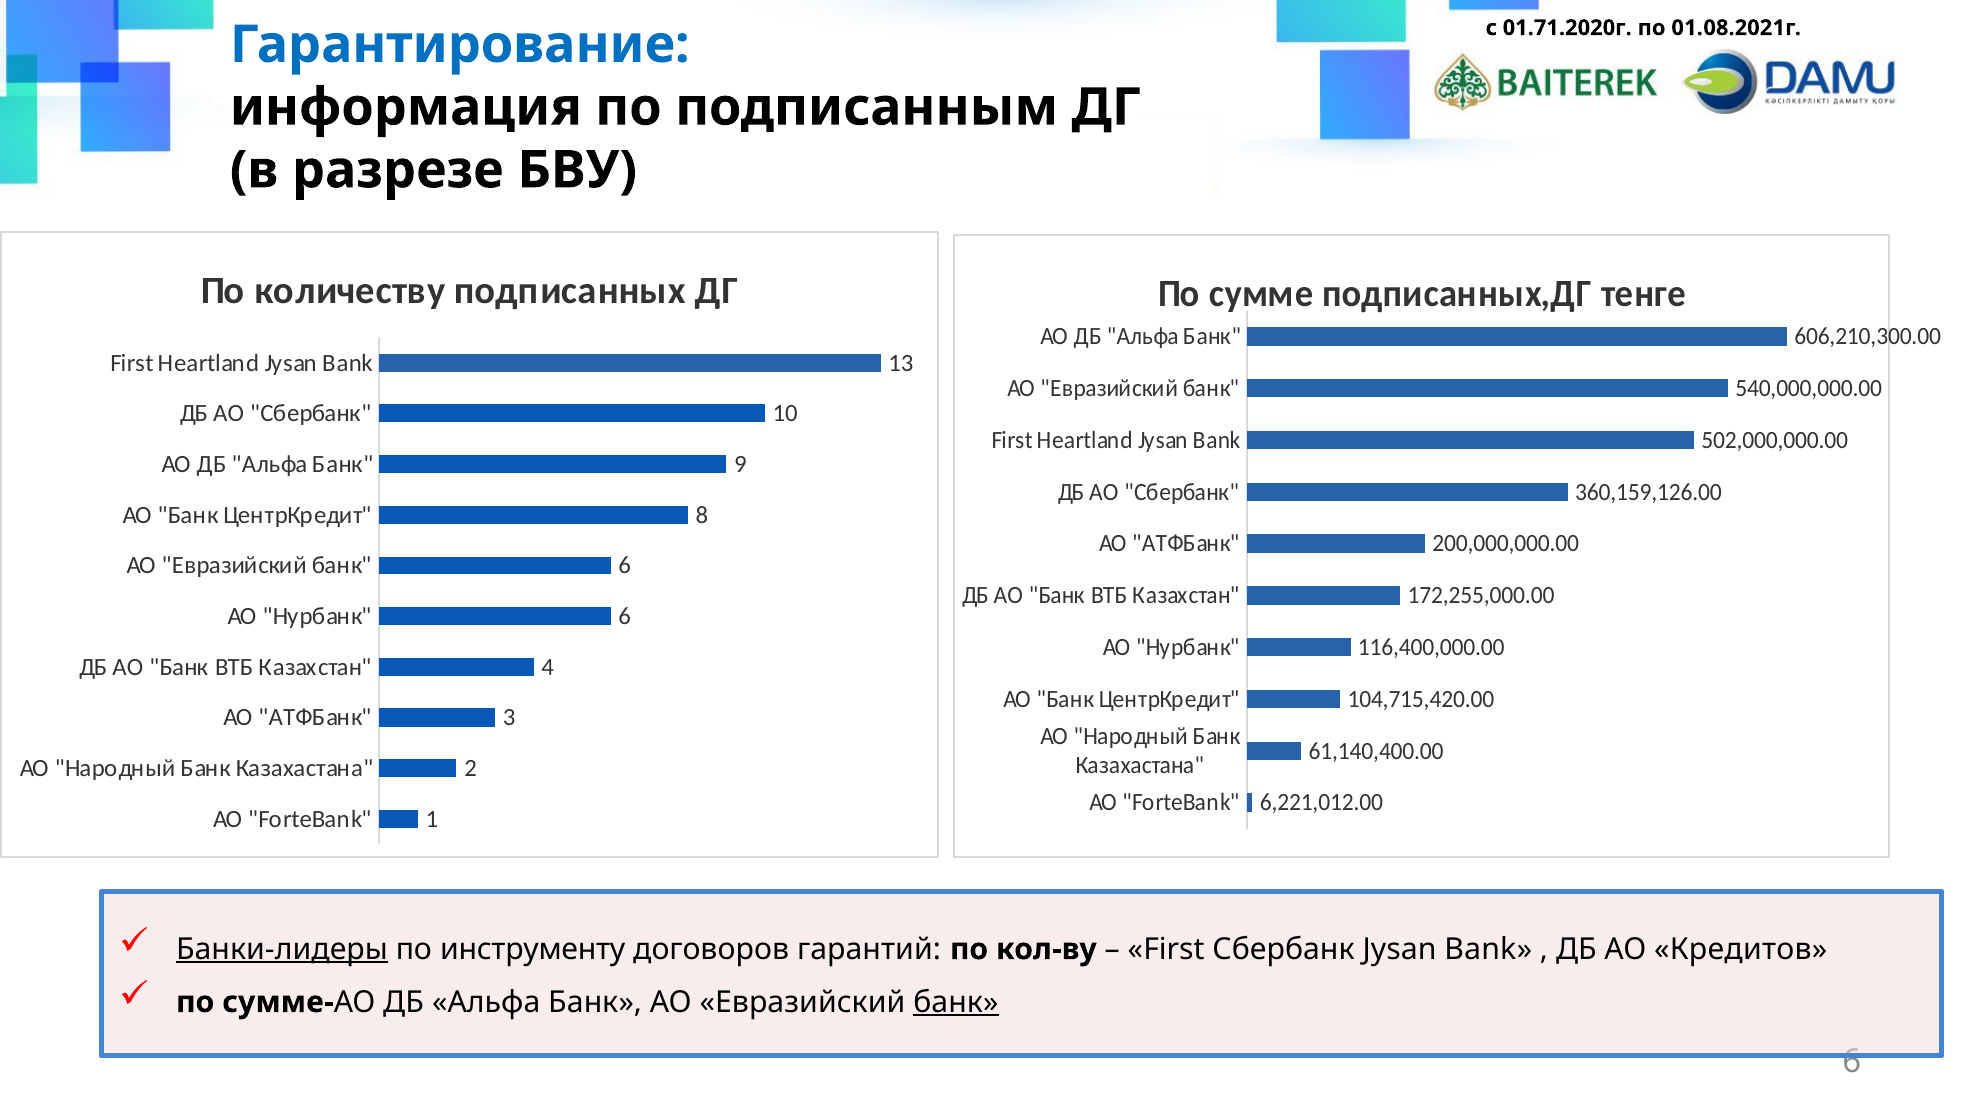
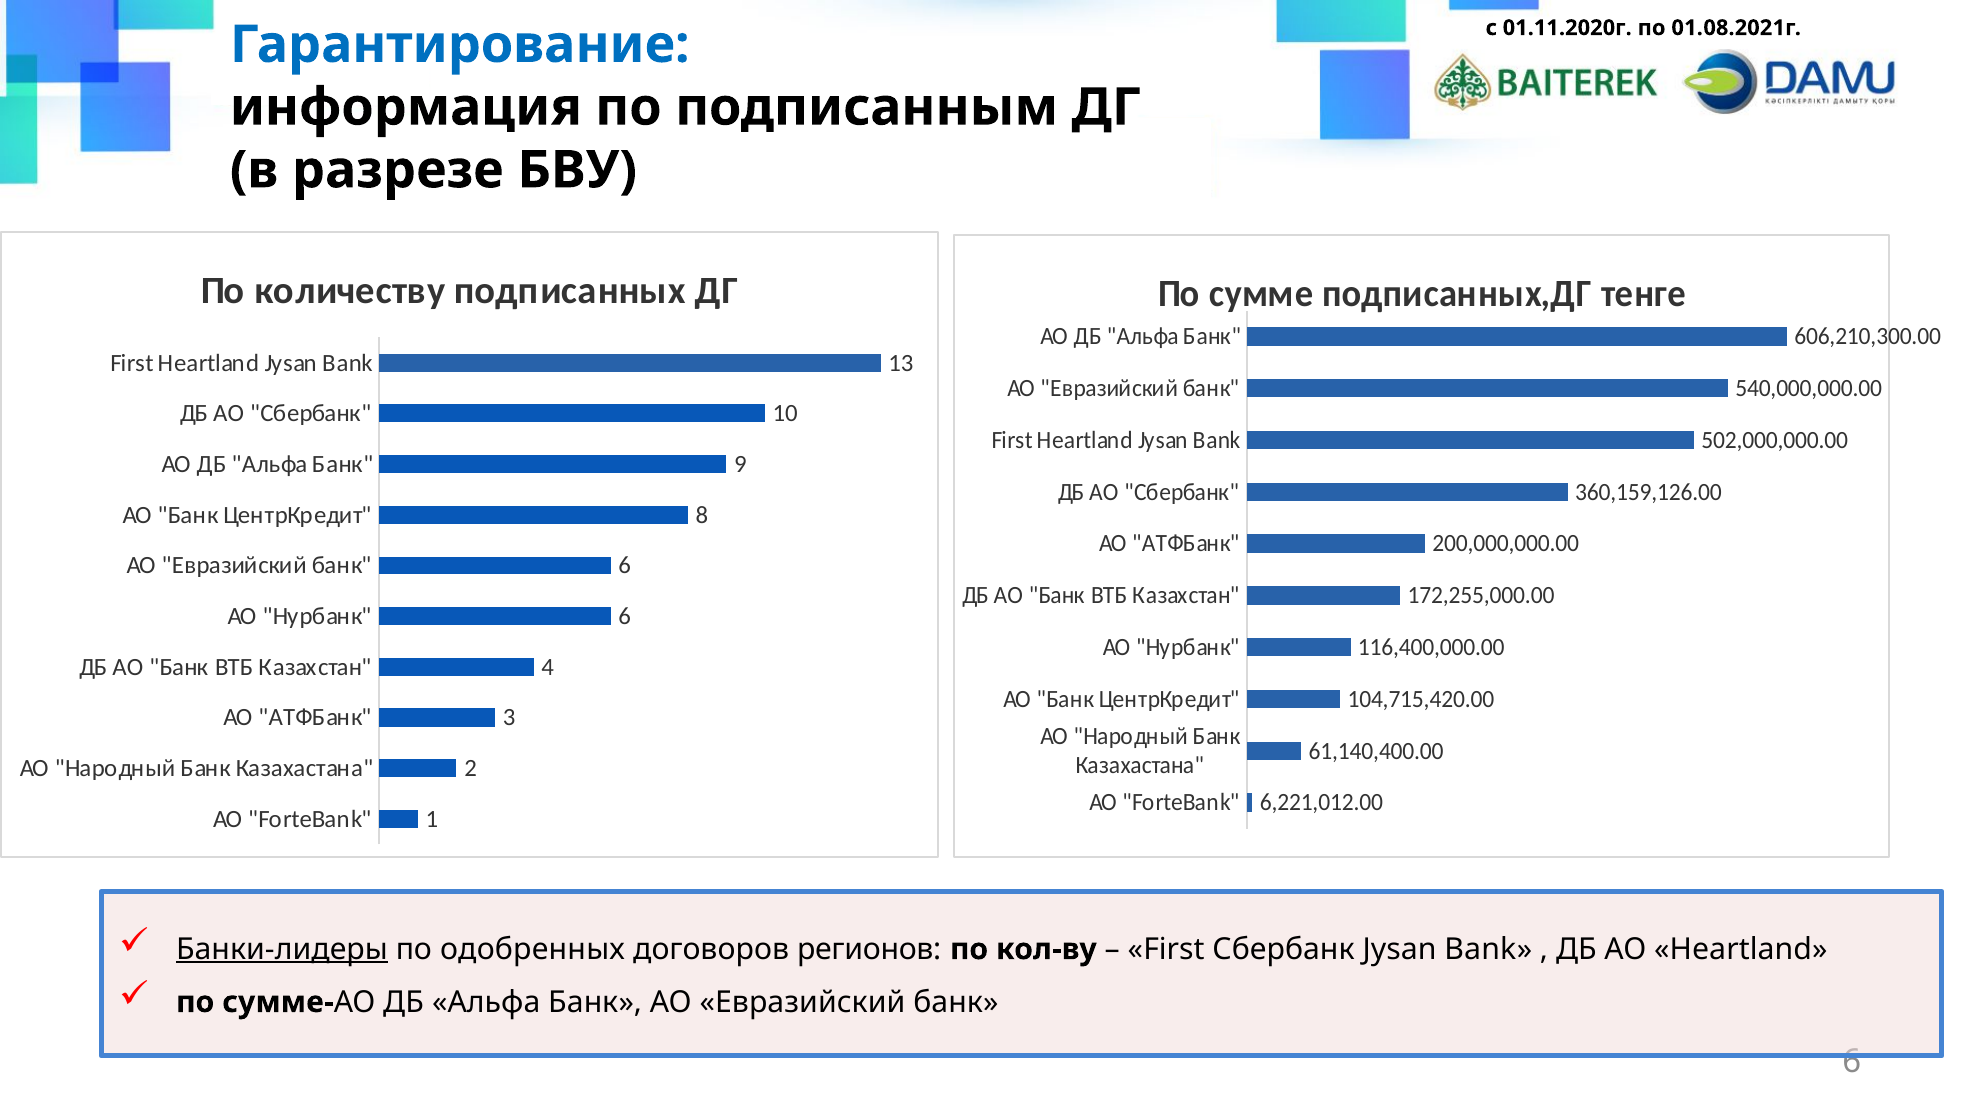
01.71.2020г: 01.71.2020г -> 01.11.2020г (1567, 28)
инструменту: инструменту -> одобренных (532, 949)
гарантий: гарантий -> регионов (869, 949)
АО Кредитов: Кредитов -> Heartland (1741, 949)
банк underline: present -> none (956, 1002)
